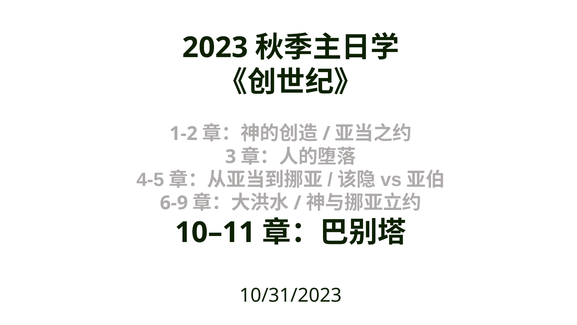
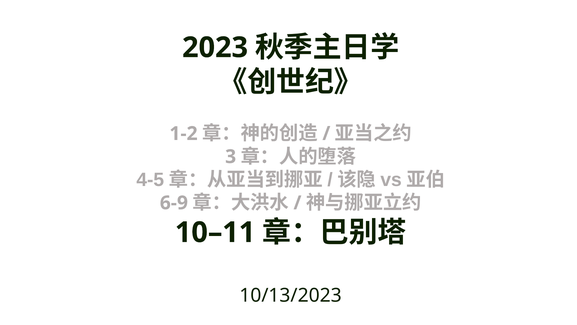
10/31/2023: 10/31/2023 -> 10/13/2023 (291, 295)
